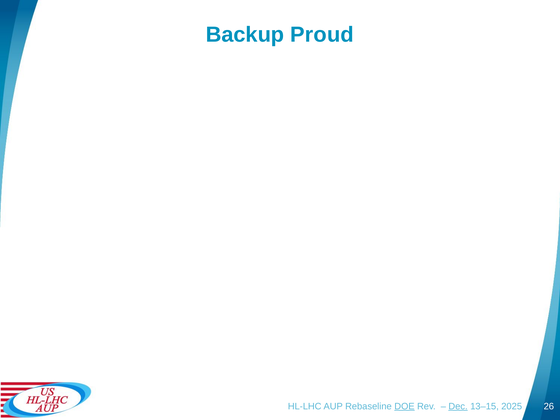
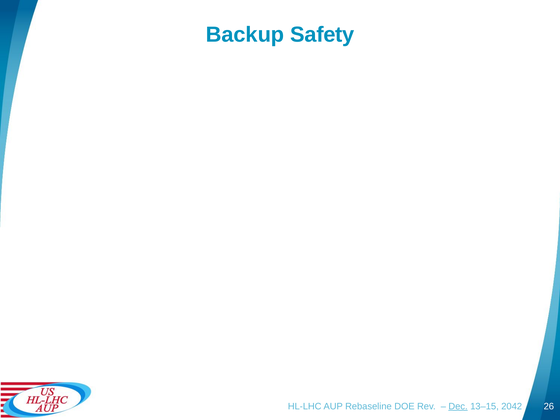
Proud: Proud -> Safety (322, 35)
DOE underline: present -> none (404, 406)
2025: 2025 -> 2042 (512, 406)
